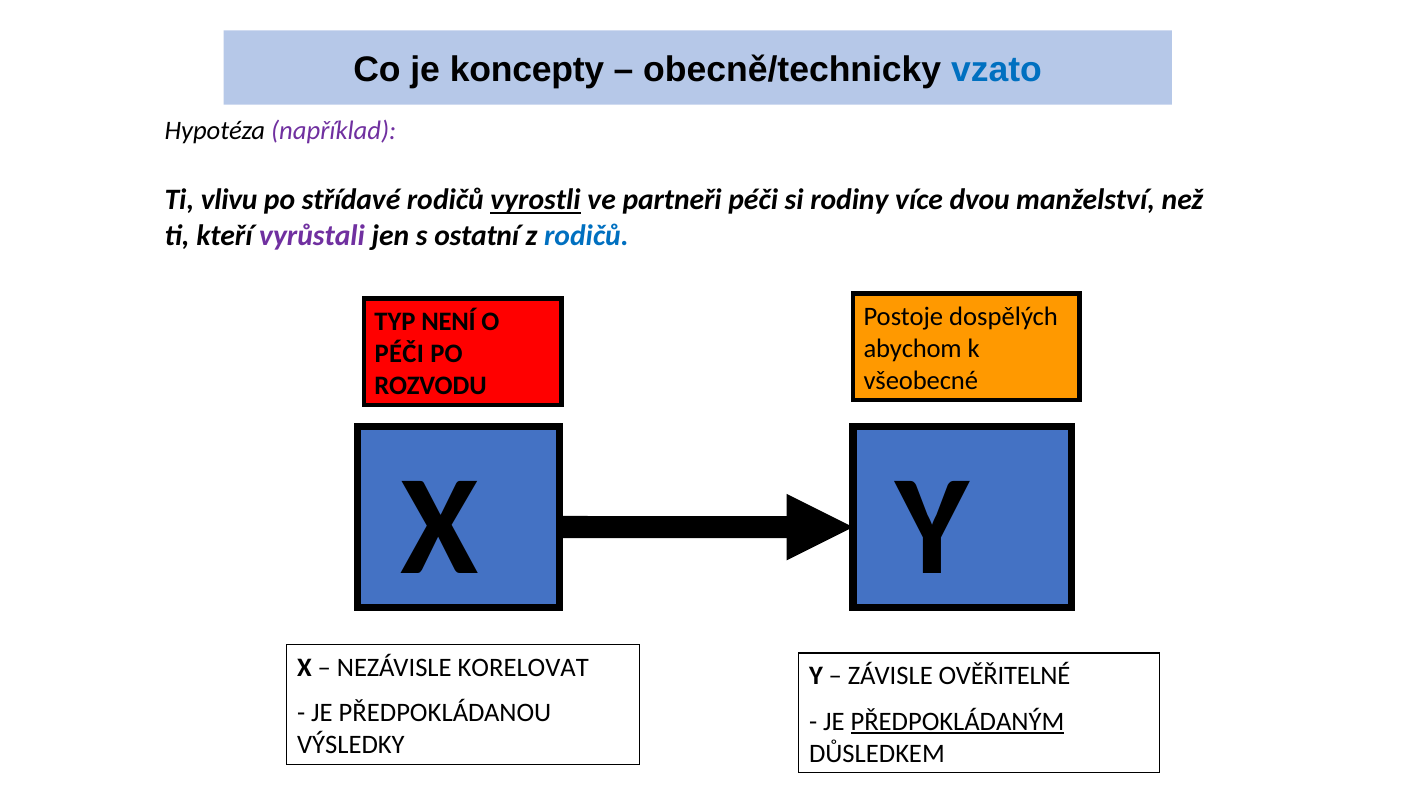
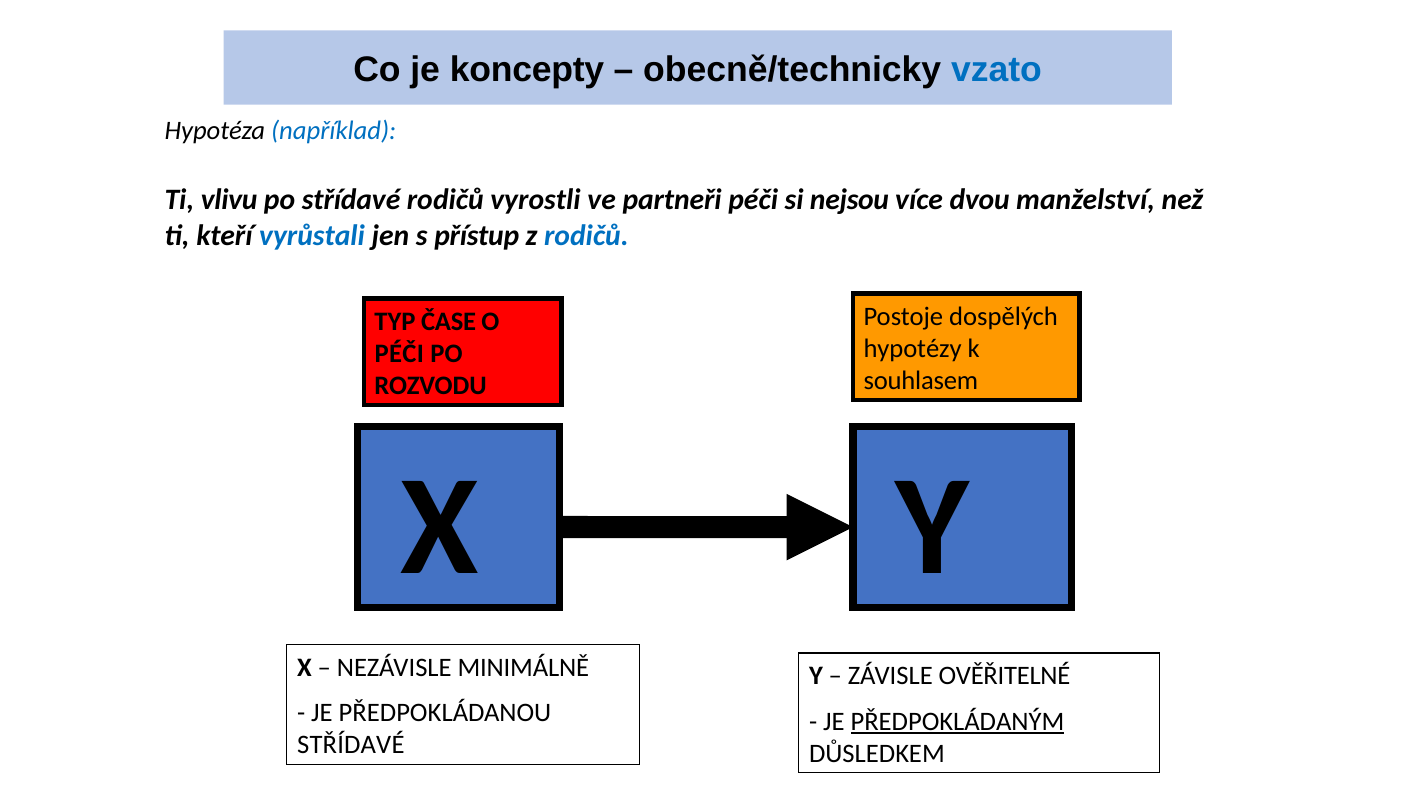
například colour: purple -> blue (334, 131)
vyrostli underline: present -> none (536, 200)
rodiny: rodiny -> nejsou (850, 200)
vyrůstali colour: purple -> blue (312, 236)
ostatní: ostatní -> přístup (477, 236)
NENÍ: NENÍ -> ČASE (449, 322)
abychom: abychom -> hypotézy (913, 349)
všeobecné: všeobecné -> souhlasem (921, 381)
KORELOVAT: KORELOVAT -> MINIMÁLNĚ (523, 668)
VÝSLEDKY: VÝSLEDKY -> STŘÍDAVÉ (351, 745)
